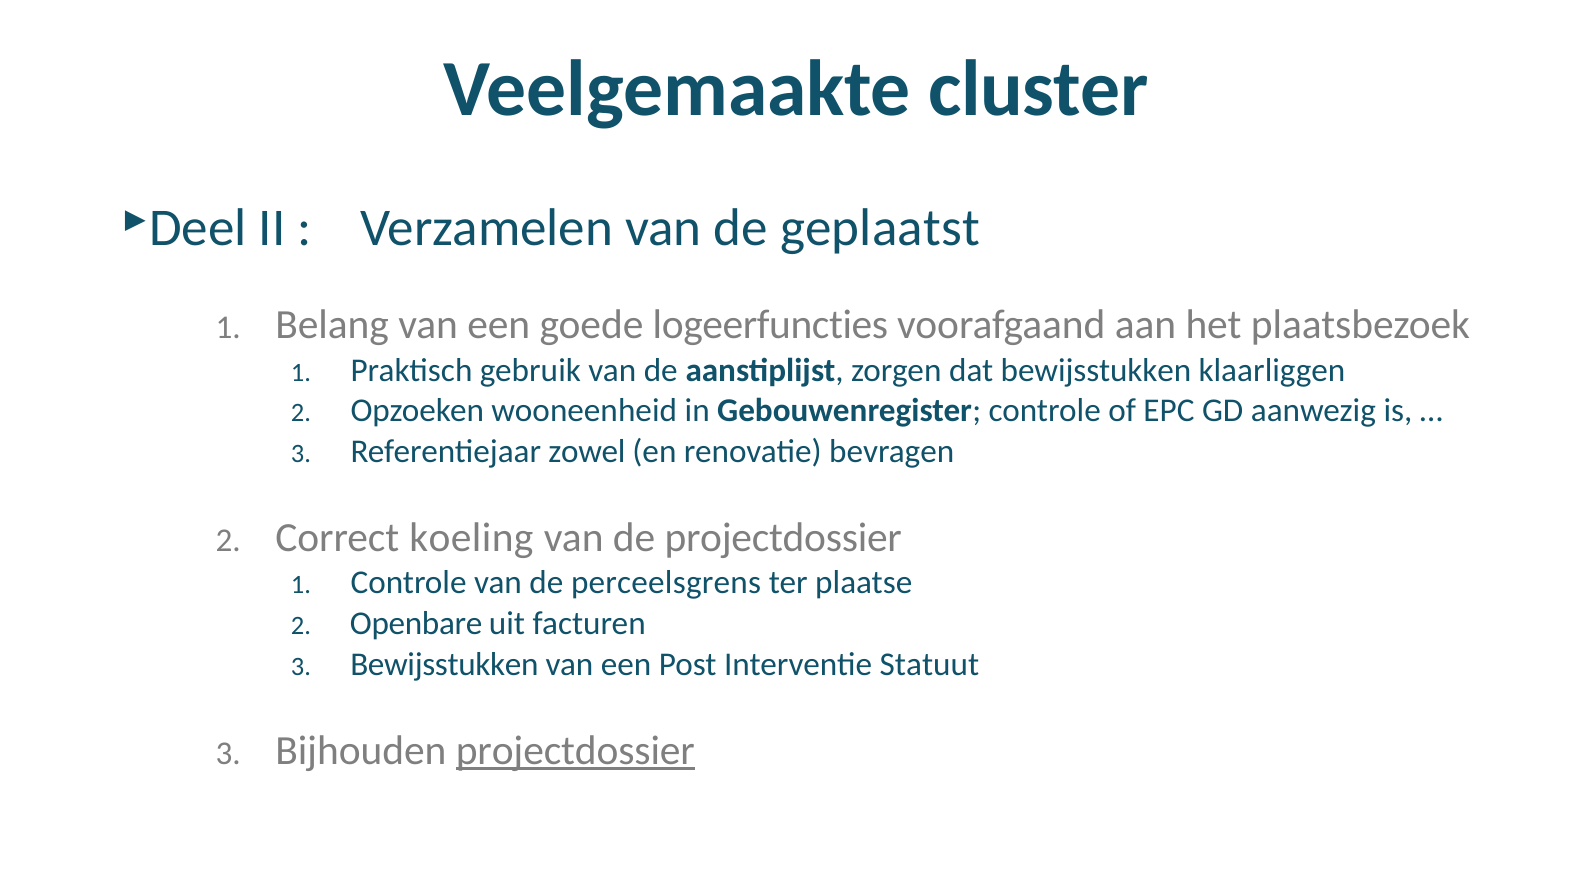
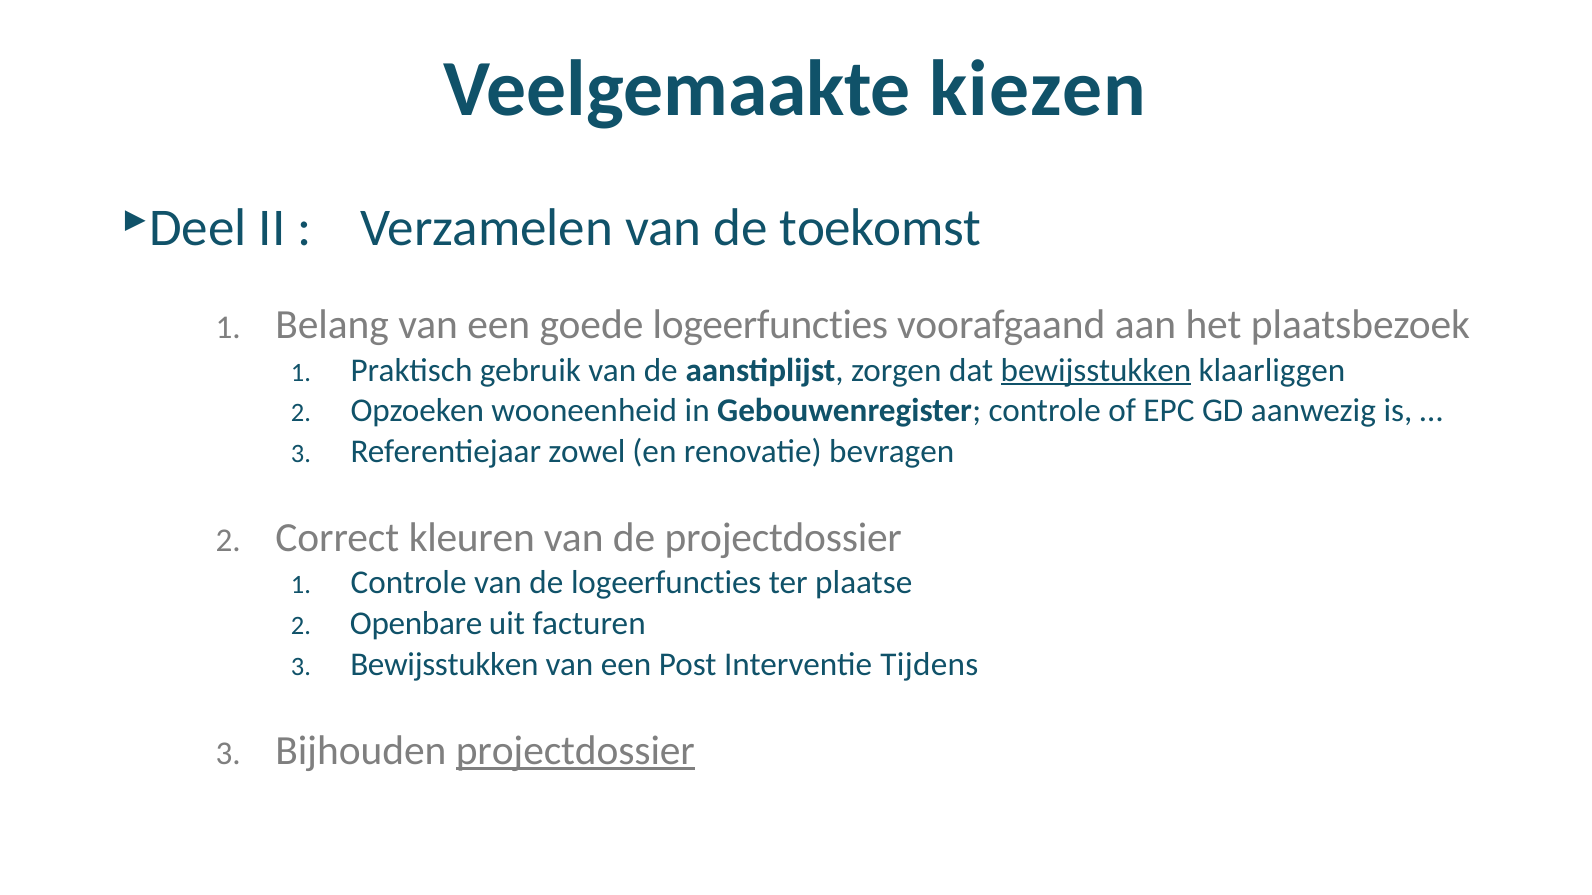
cluster: cluster -> kiezen (1038, 89)
geplaatst: geplaatst -> toekomst (881, 228)
bewijsstukken underline: none -> present (1096, 370)
koeling: koeling -> kleuren (472, 538)
de perceelsgrens: perceelsgrens -> logeerfuncties (666, 583)
Statuut: Statuut -> Tijdens (929, 665)
